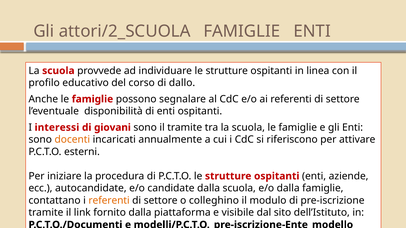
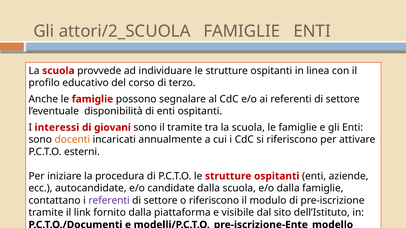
dallo: dallo -> terzo (182, 83)
referenti colour: orange -> purple (109, 201)
o colleghino: colleghino -> riferiscono (214, 201)
